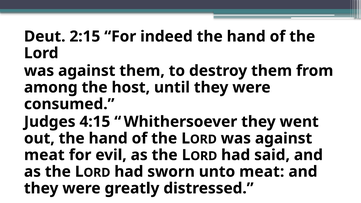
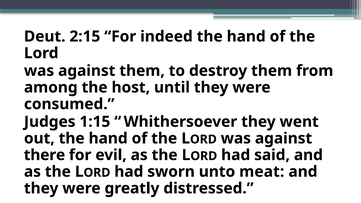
4:15: 4:15 -> 1:15 (95, 122)
meat: meat -> there (44, 155)
